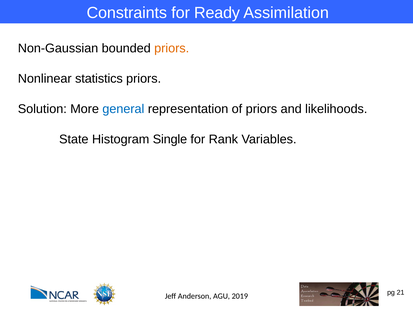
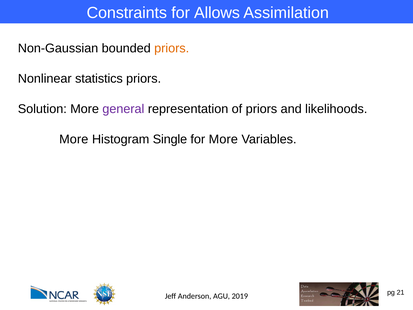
Ready: Ready -> Allows (217, 13)
general colour: blue -> purple (123, 109)
State: State -> More (74, 139)
for Rank: Rank -> More (223, 139)
